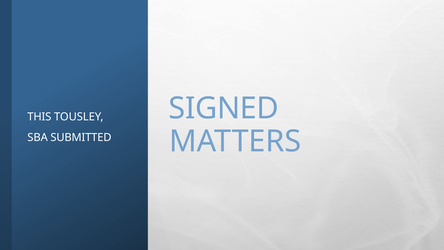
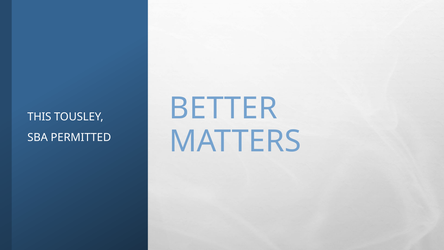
SIGNED: SIGNED -> BETTER (223, 108)
SUBMITTED: SUBMITTED -> PERMITTED (81, 137)
